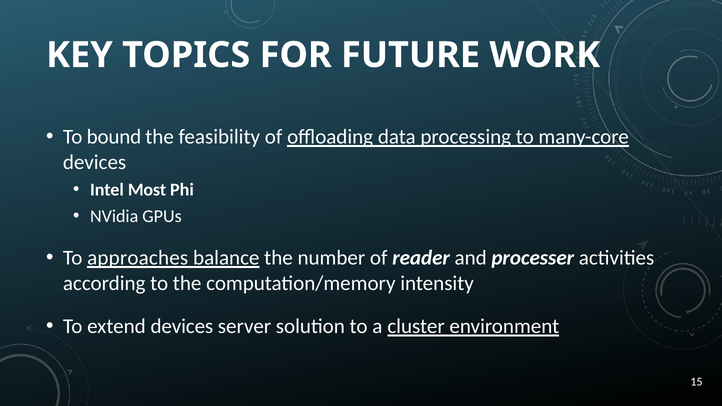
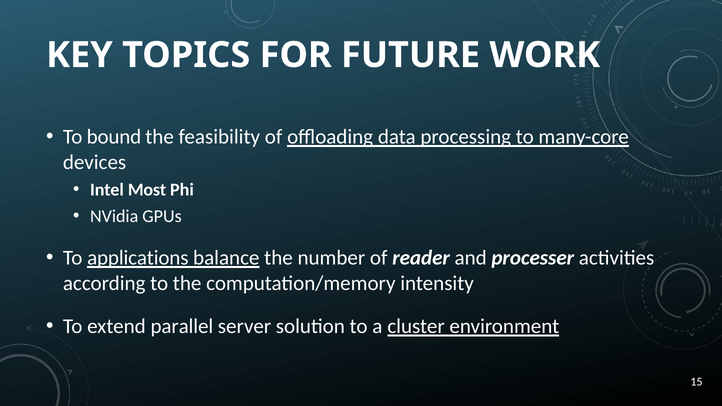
approaches: approaches -> applications (138, 258)
extend devices: devices -> parallel (182, 327)
